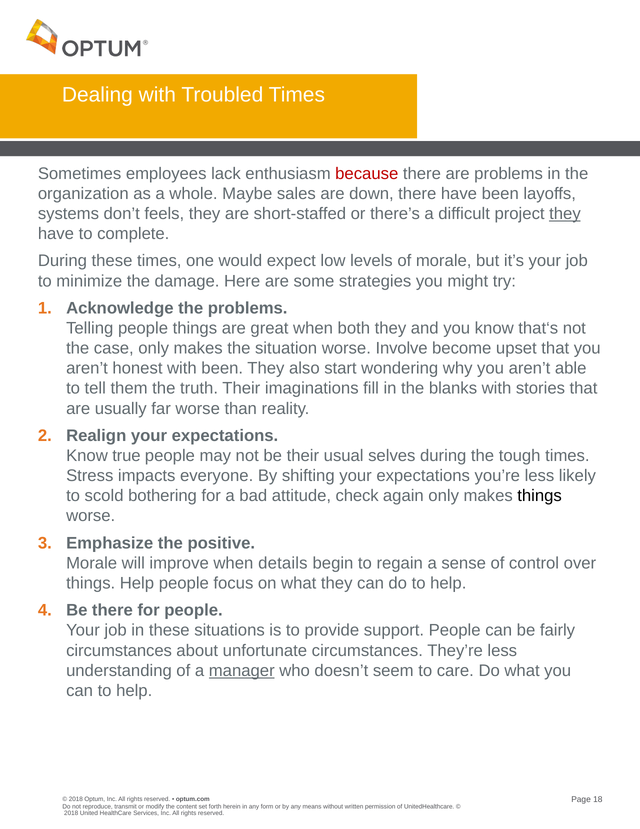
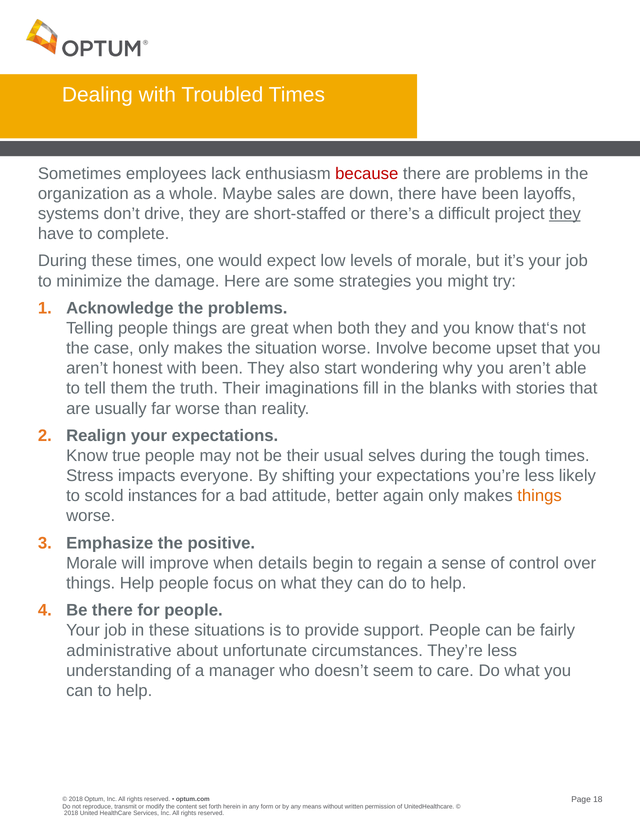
feels: feels -> drive (164, 214)
bothering: bothering -> instances (163, 495)
check: check -> better (357, 495)
things colour: black -> orange (540, 495)
circumstances: circumstances -> administrative (119, 650)
manager underline: present -> none (242, 670)
